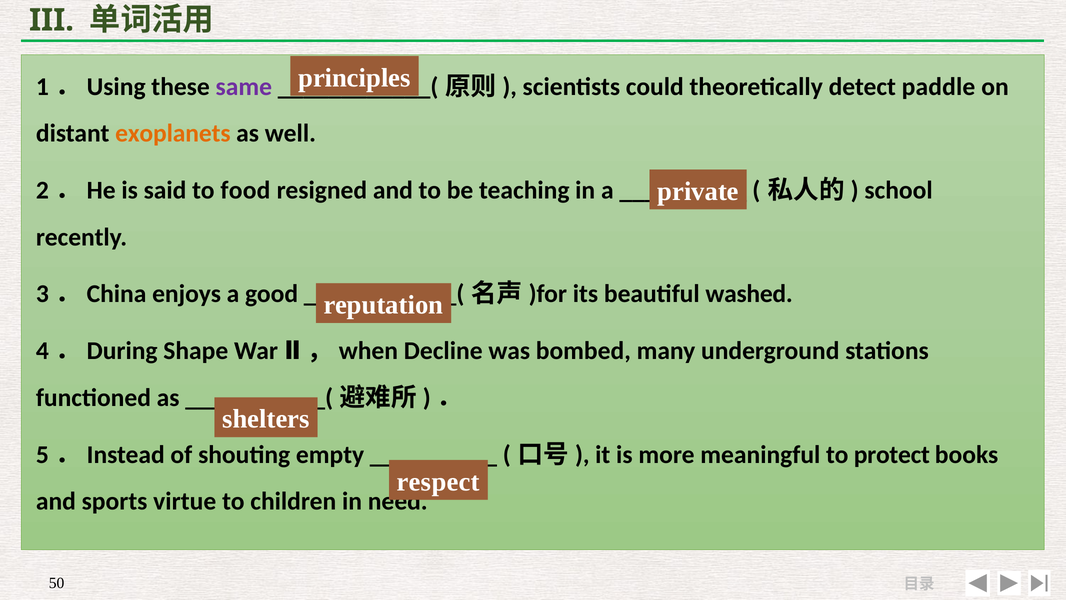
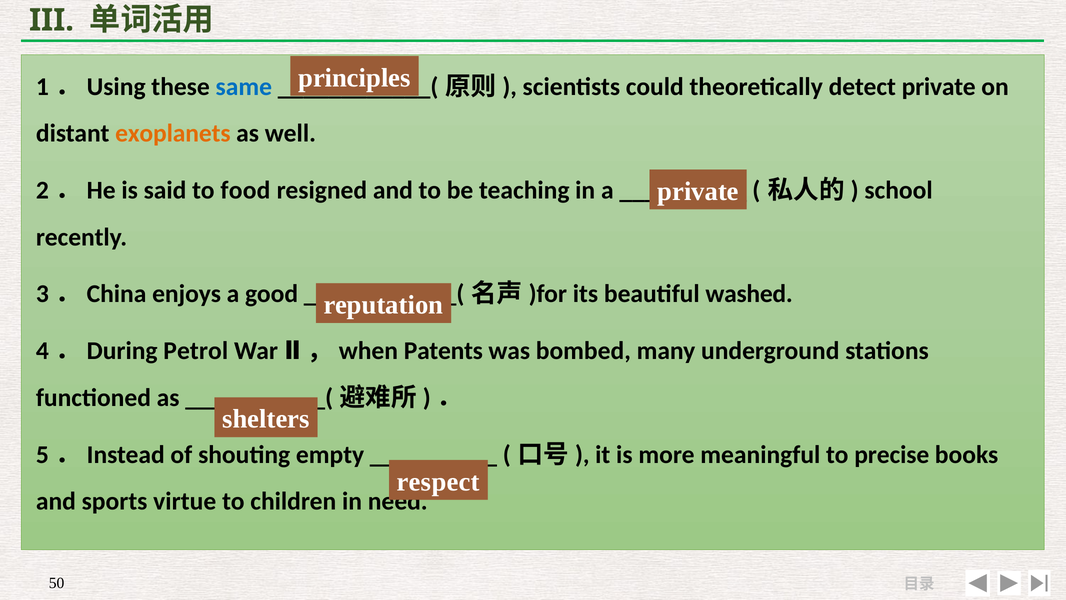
same colour: purple -> blue (244, 87)
detect paddle: paddle -> private (939, 87)
Shape: Shape -> Petrol (196, 351)
Decline: Decline -> Patents (443, 351)
protect: protect -> precise (892, 454)
